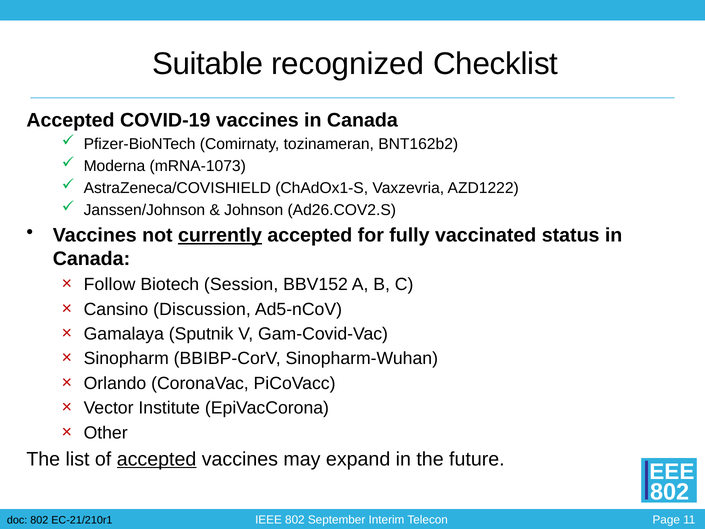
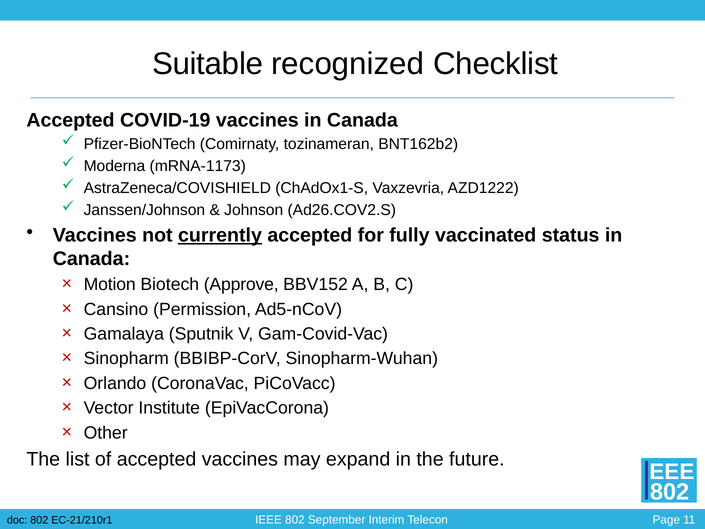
mRNA-1073: mRNA-1073 -> mRNA-1173 (198, 166)
Follow: Follow -> Motion (110, 284)
Session: Session -> Approve (241, 284)
Discussion: Discussion -> Permission (202, 309)
accepted underline: present -> none (157, 459)
